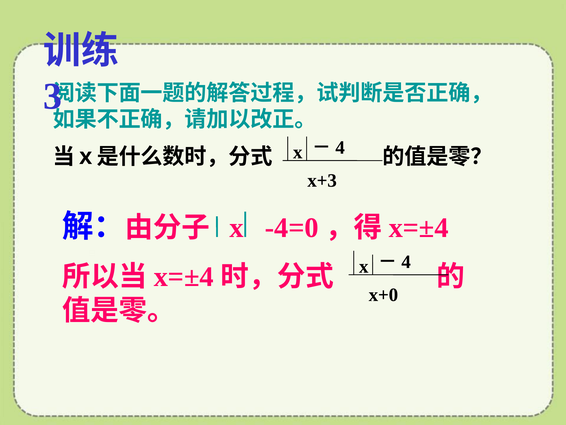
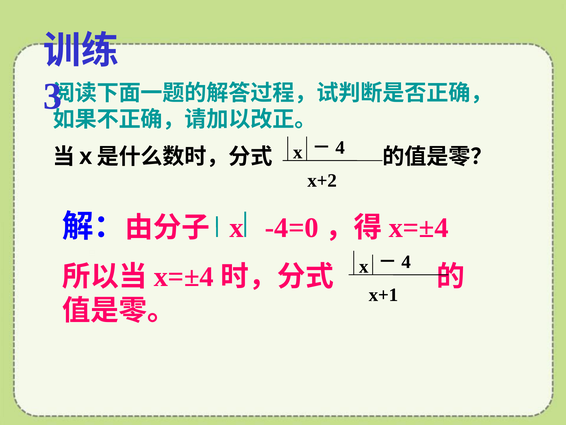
x+3: x+3 -> x+2 (322, 180)
x+0: x+0 -> x+1 (384, 295)
